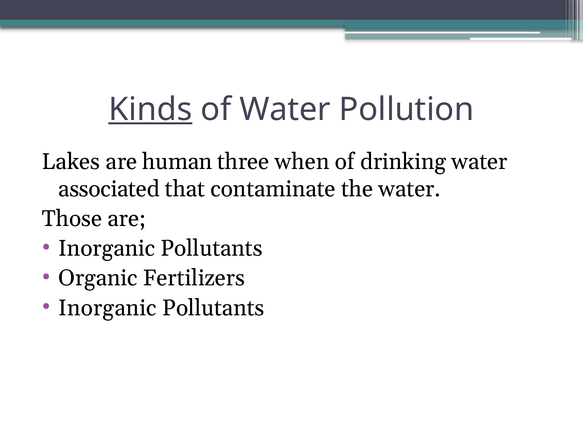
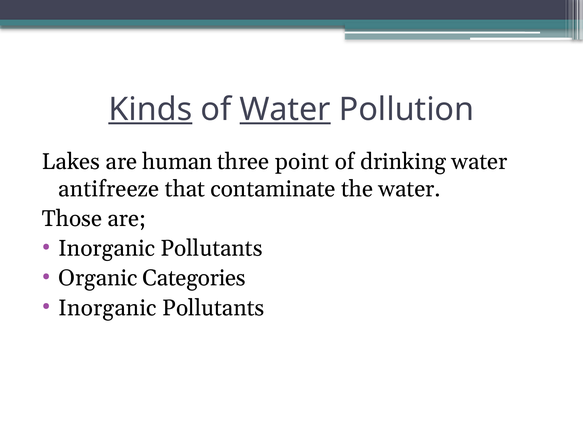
Water underline: none -> present (285, 109)
when: when -> point (302, 161)
associated: associated -> antifreeze (109, 189)
Fertilizers: Fertilizers -> Categories (194, 278)
